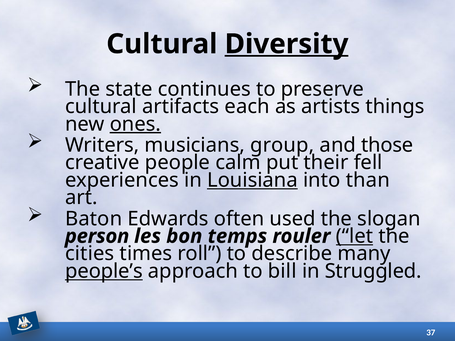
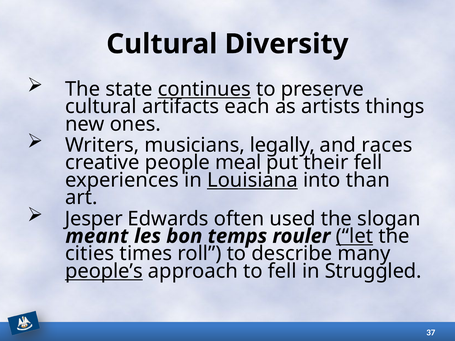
Diversity underline: present -> none (287, 44)
continues underline: none -> present (204, 89)
ones underline: present -> none (135, 124)
group: group -> legally (282, 145)
those: those -> races (387, 145)
calm: calm -> meal (238, 163)
Baton: Baton -> Jesper (94, 219)
person: person -> meant (97, 236)
to bill: bill -> fell (282, 271)
